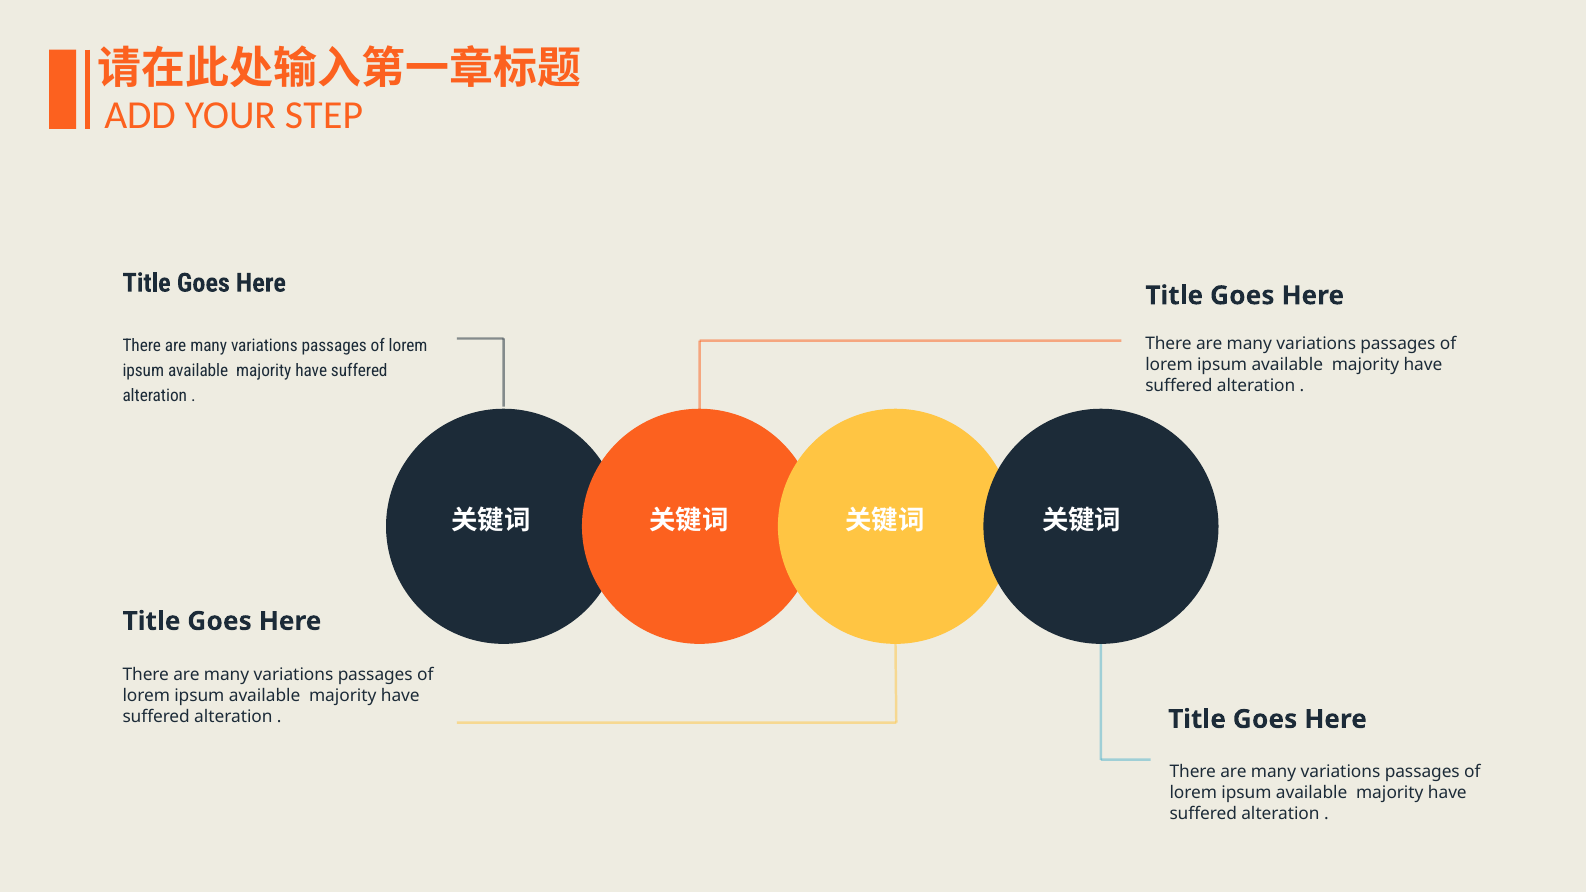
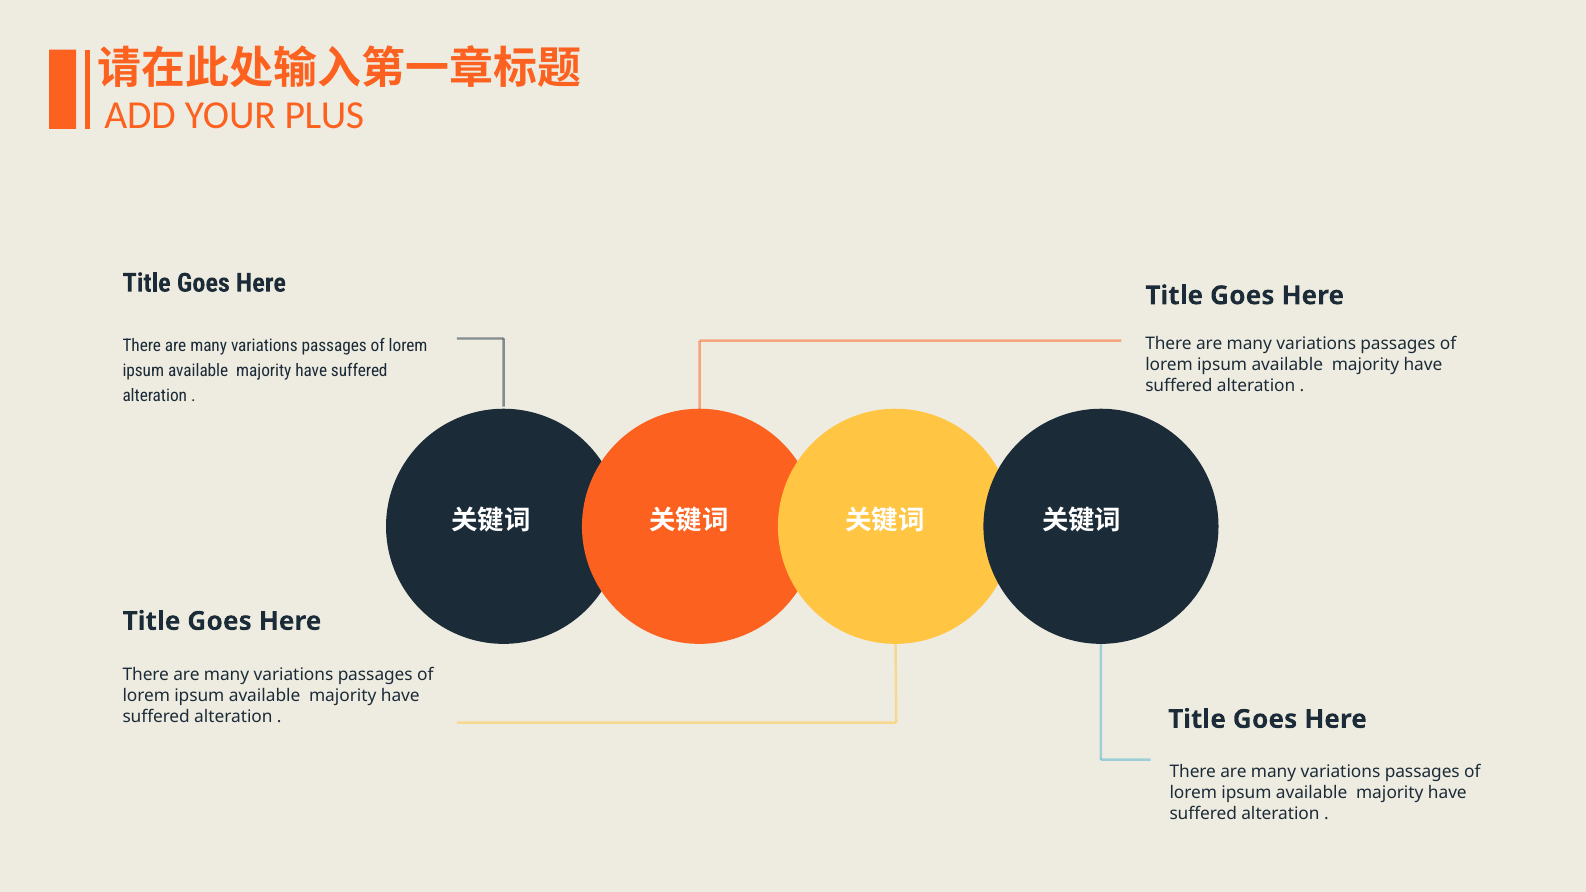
STEP: STEP -> PLUS (324, 115)
